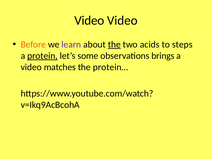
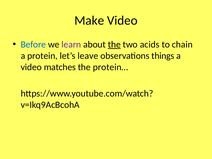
Video: Video -> Make (89, 21)
Before colour: orange -> blue (33, 44)
steps: steps -> chain (182, 44)
protein underline: present -> none (42, 56)
some: some -> leave (88, 56)
brings: brings -> things (163, 56)
